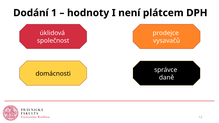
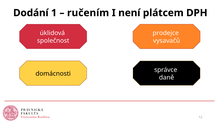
hodnoty: hodnoty -> ručením (88, 13)
